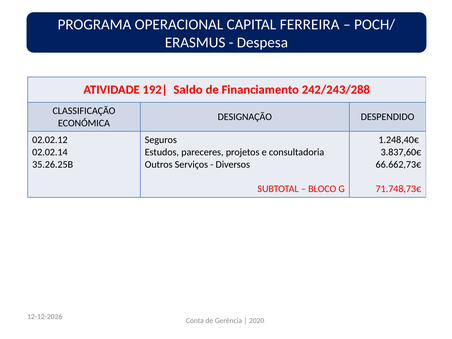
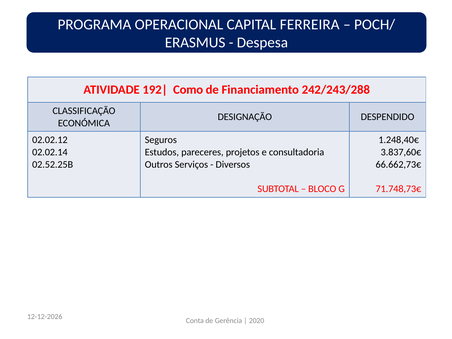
Saldo: Saldo -> Como (188, 90)
35.26.25B: 35.26.25B -> 02.52.25B (53, 164)
